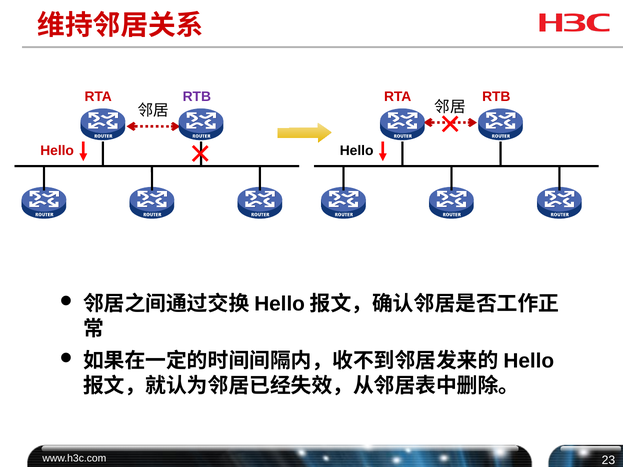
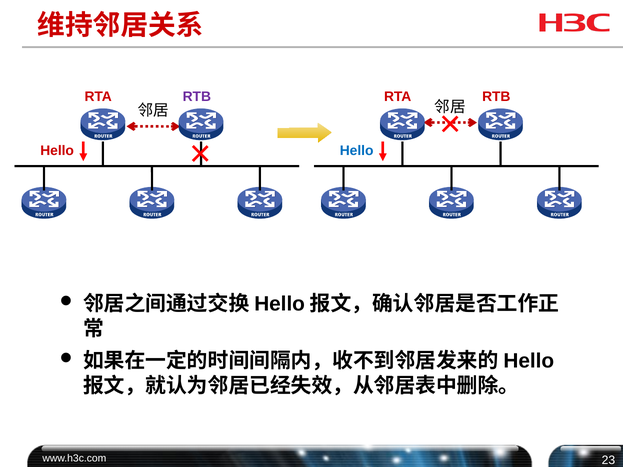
Hello colour: black -> blue (357, 151)
